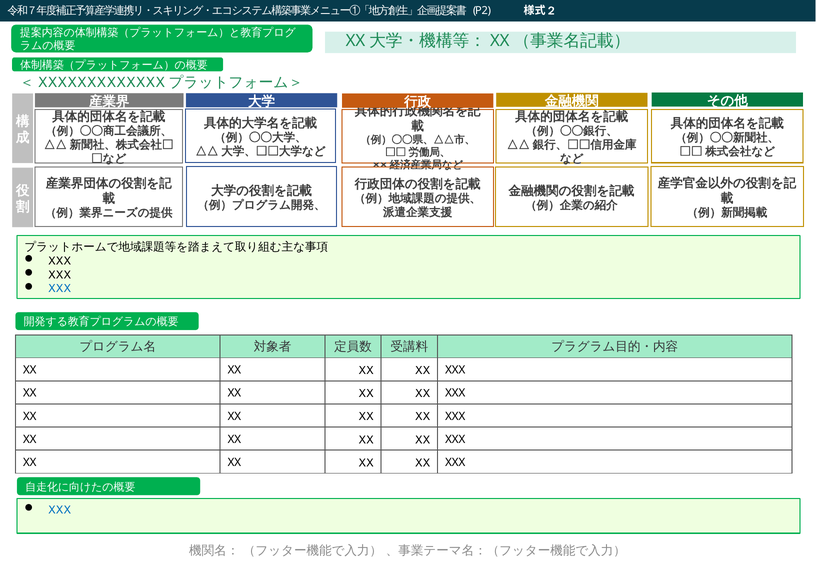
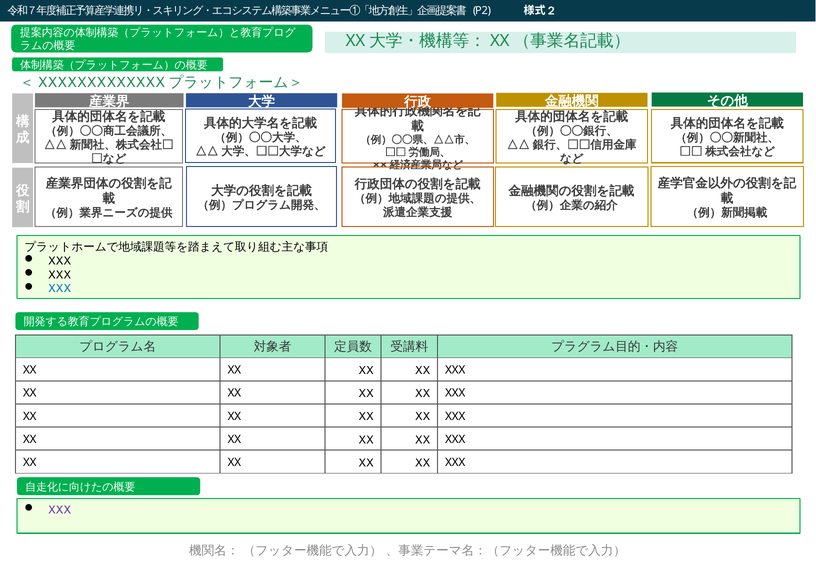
XXX colour: blue -> purple (59, 510)
